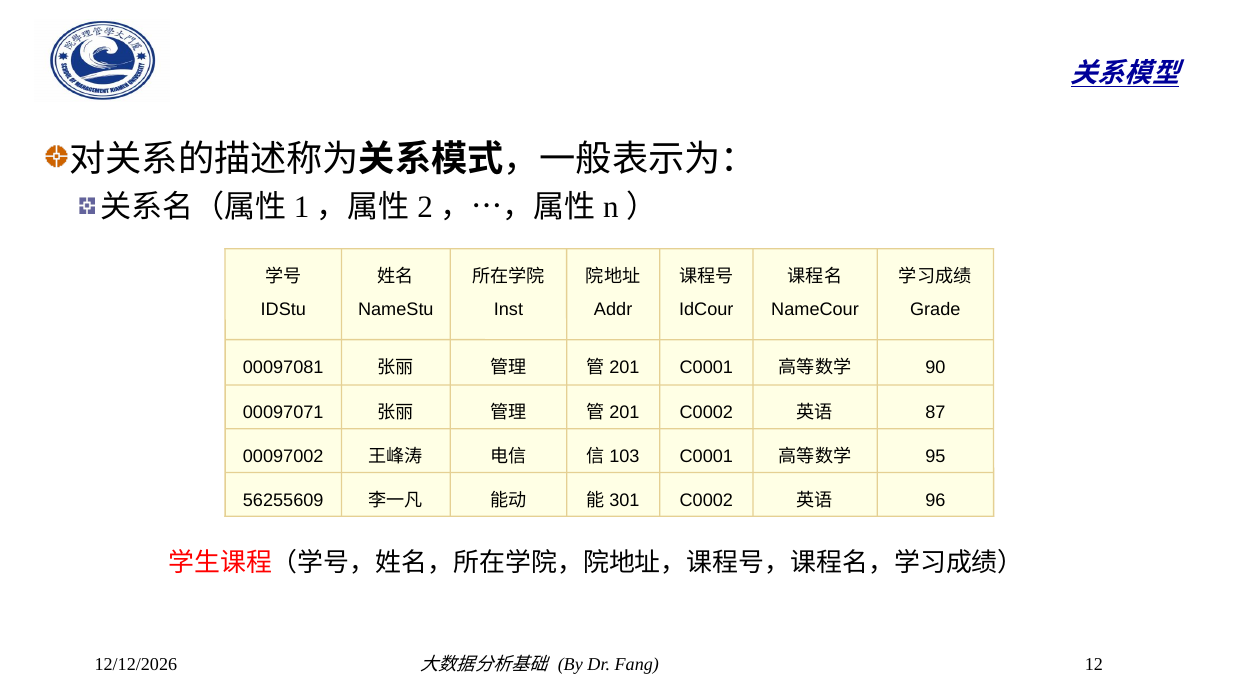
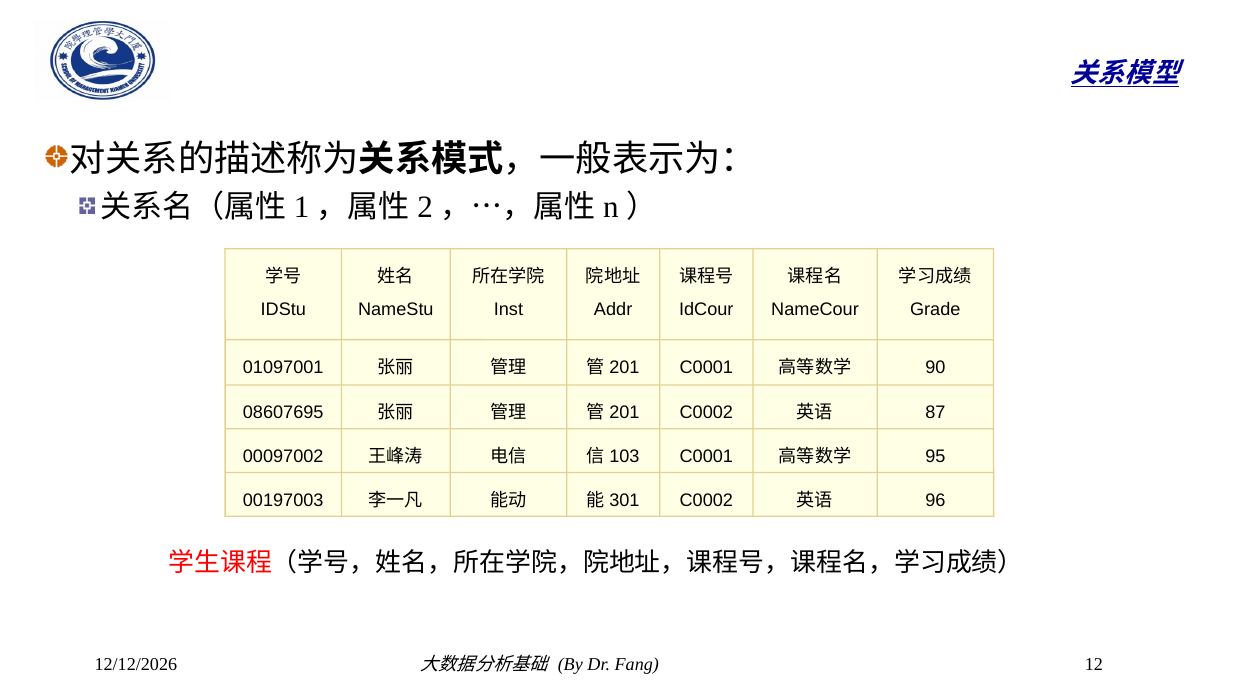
00097081: 00097081 -> 01097001 (283, 367)
00097071: 00097071 -> 08607695 (283, 413)
56255609: 56255609 -> 00197003 (283, 500)
